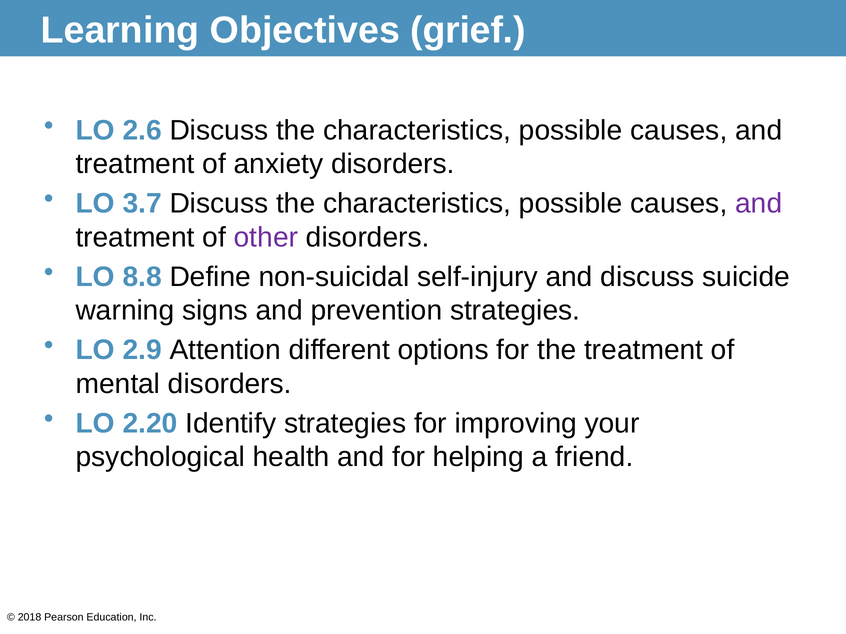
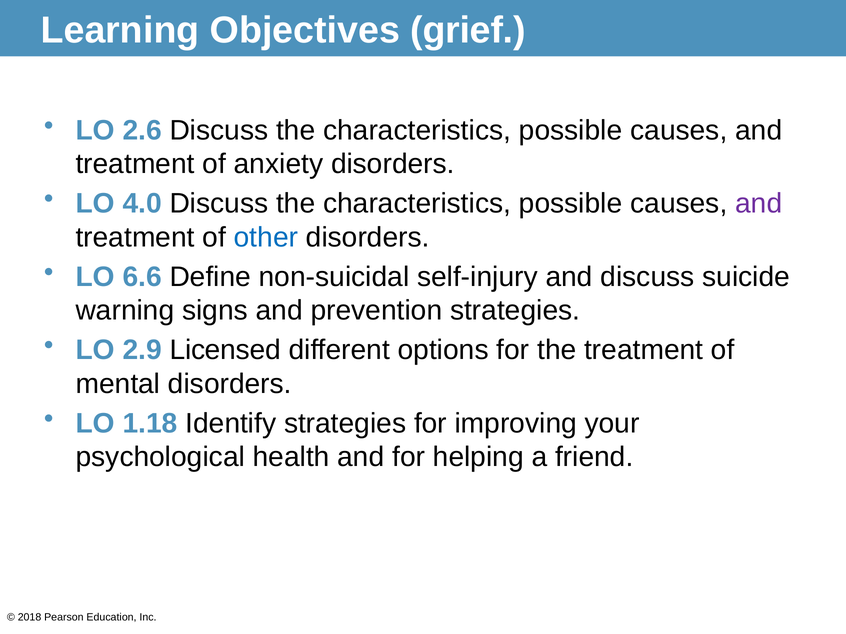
3.7: 3.7 -> 4.0 (142, 204)
other colour: purple -> blue (266, 238)
8.8: 8.8 -> 6.6 (142, 277)
Attention: Attention -> Licensed (225, 350)
2.20: 2.20 -> 1.18 (150, 424)
